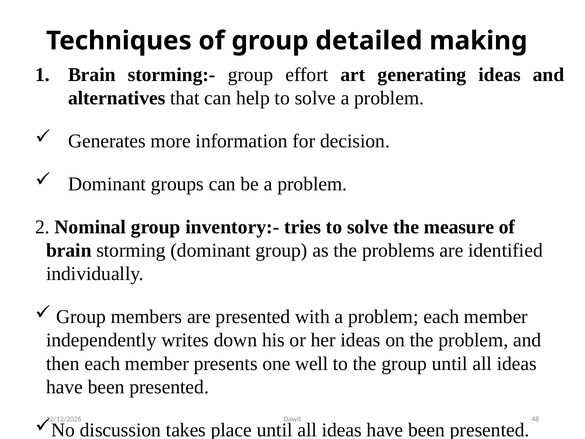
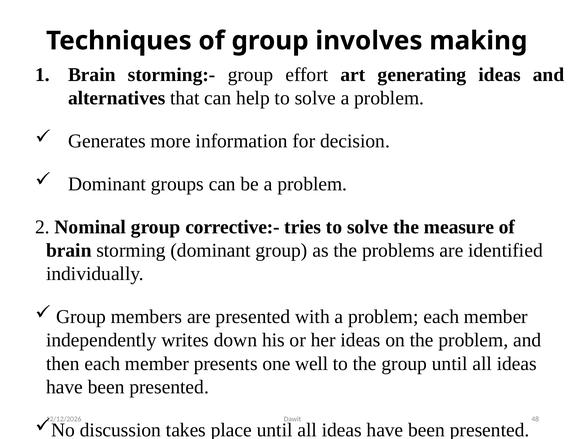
detailed: detailed -> involves (369, 41)
inventory:-: inventory:- -> corrective:- (233, 227)
